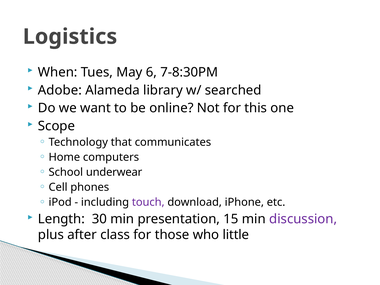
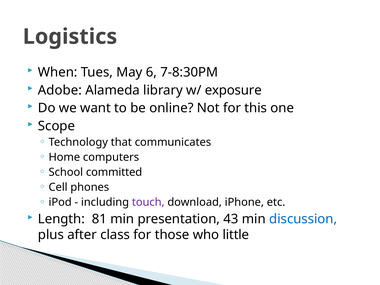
searched: searched -> exposure (233, 90)
underwear: underwear -> committed (114, 172)
30: 30 -> 81 (99, 219)
15: 15 -> 43 (231, 219)
discussion colour: purple -> blue (303, 219)
